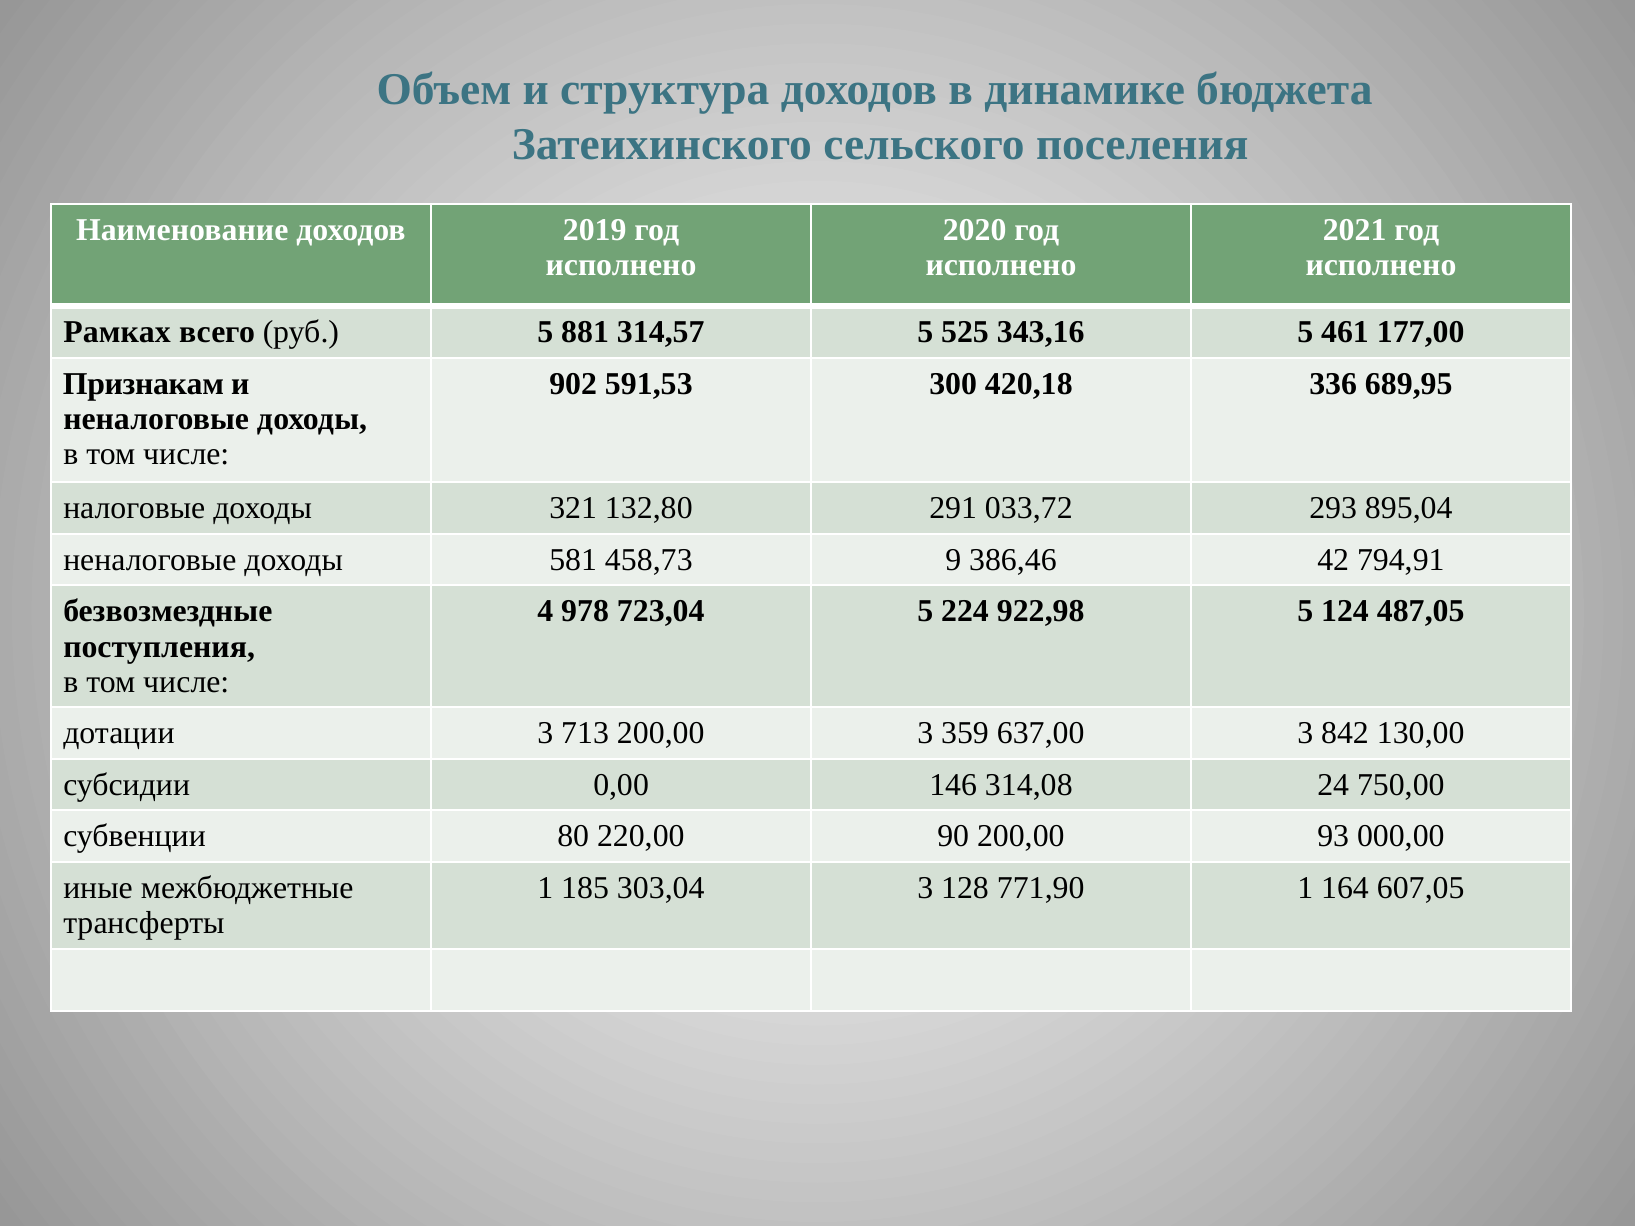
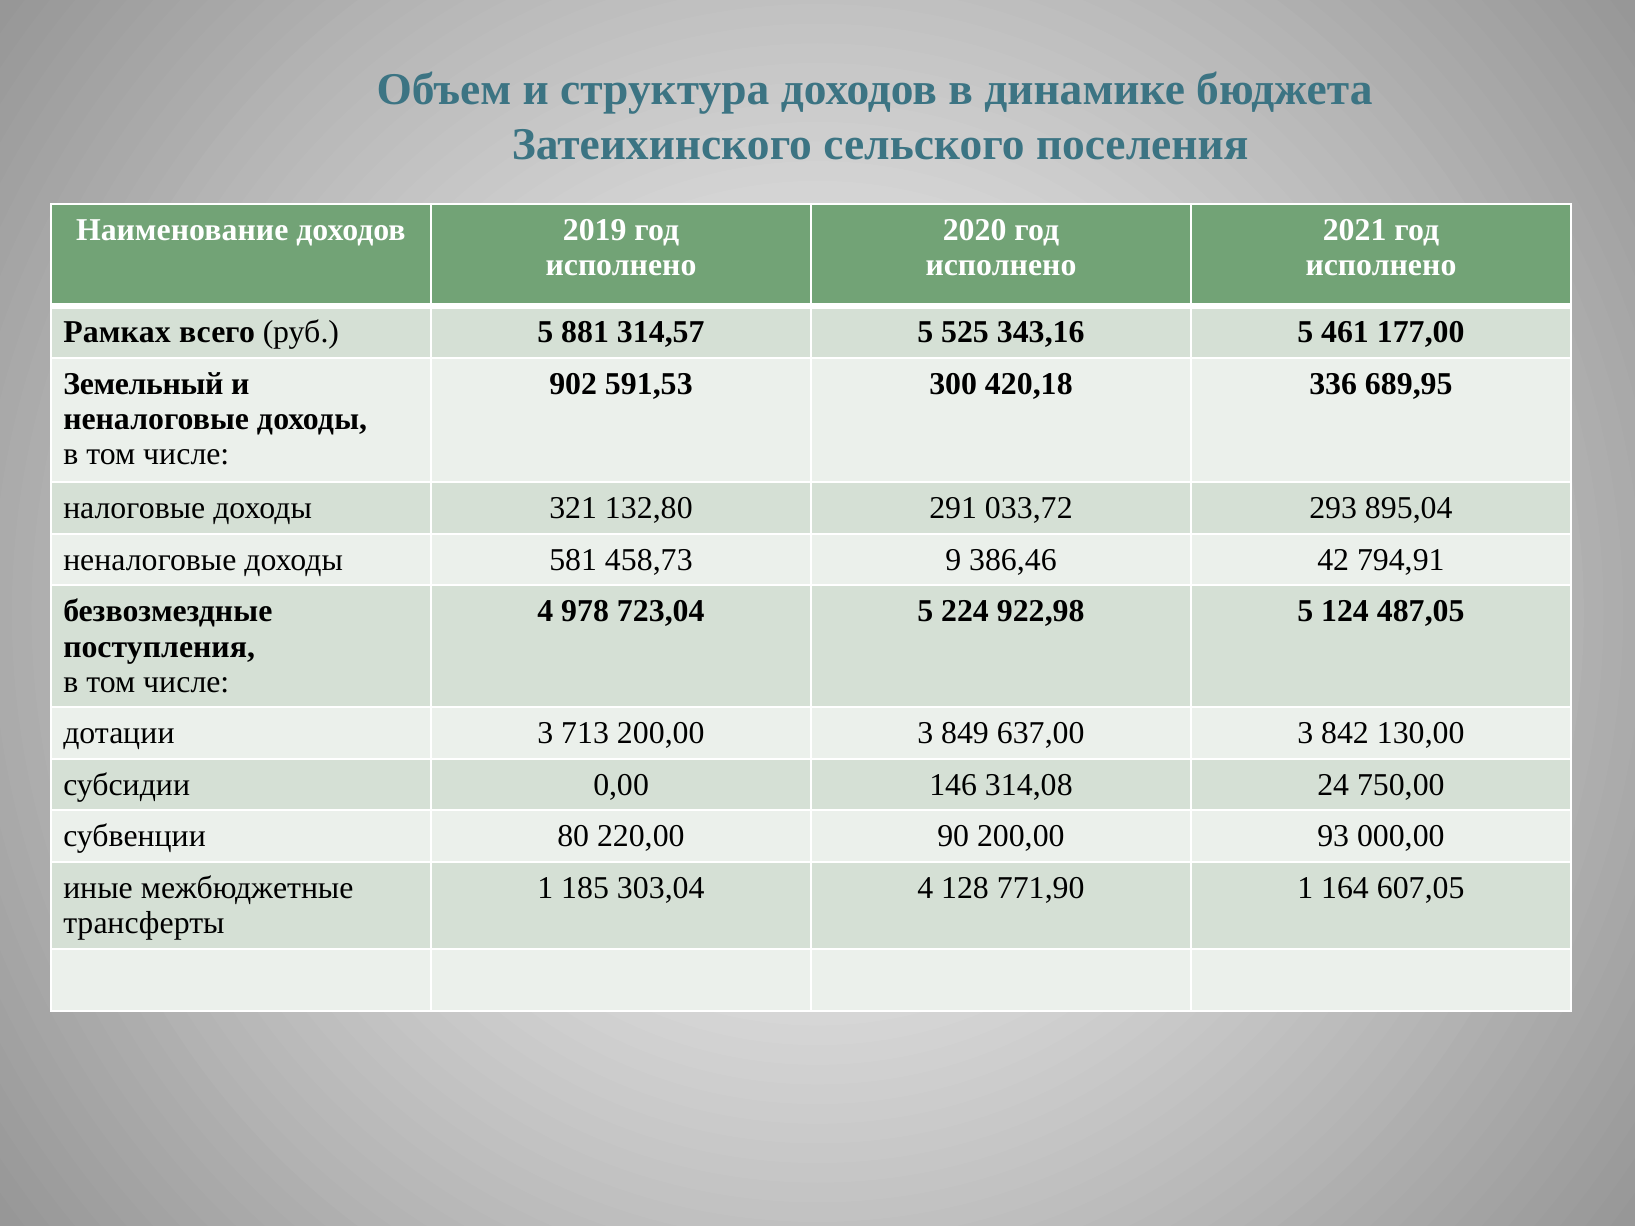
Признакам: Признакам -> Земельный (143, 384)
359: 359 -> 849 (965, 733)
303,04 3: 3 -> 4 (925, 888)
